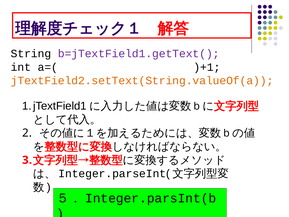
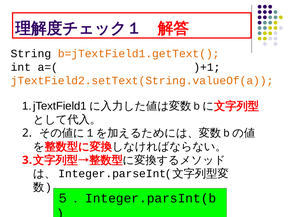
b=jTextField1.getText( colour: purple -> orange (139, 54)
